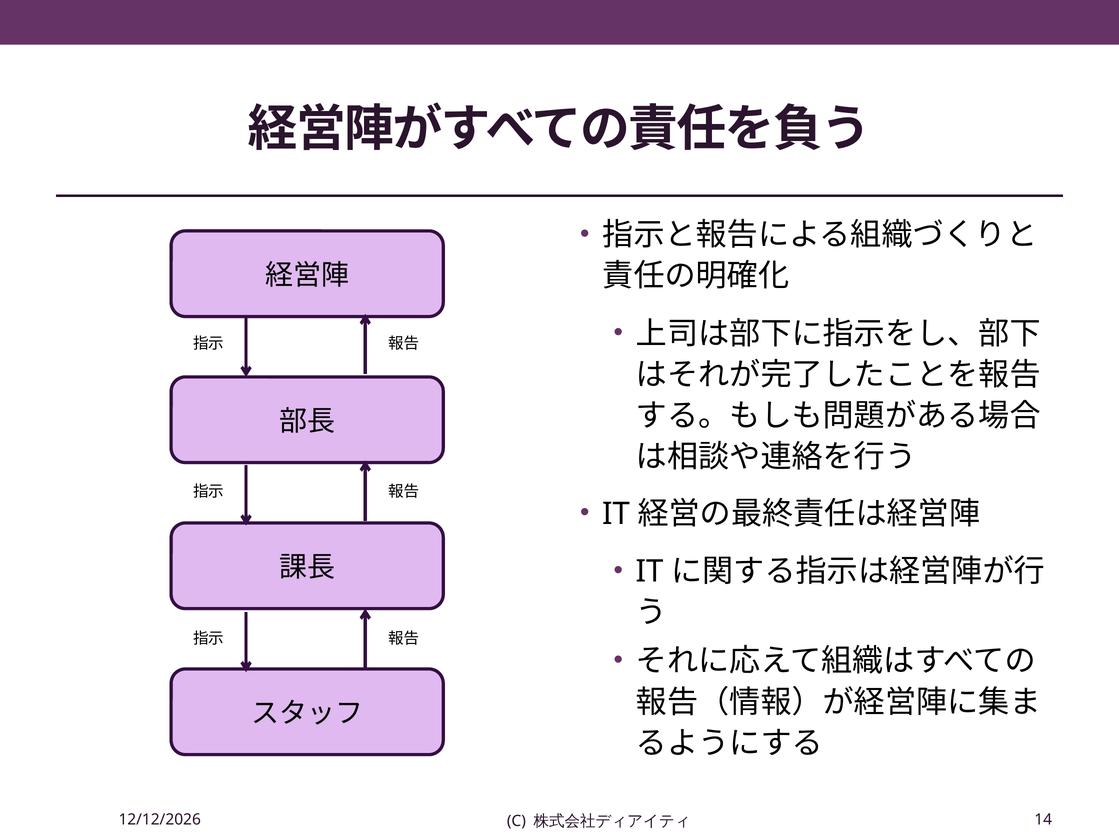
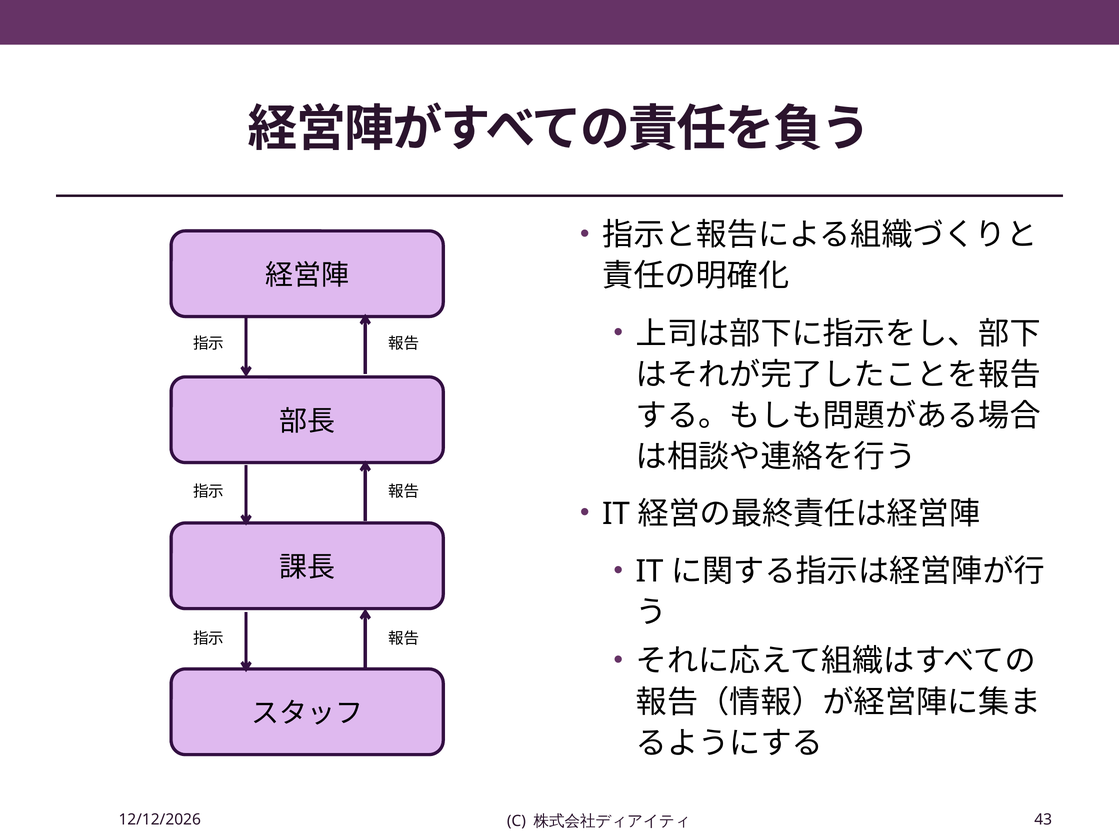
14: 14 -> 43 (1043, 819)
